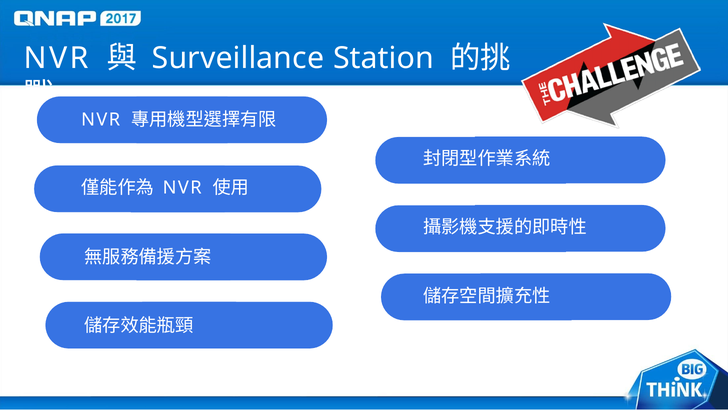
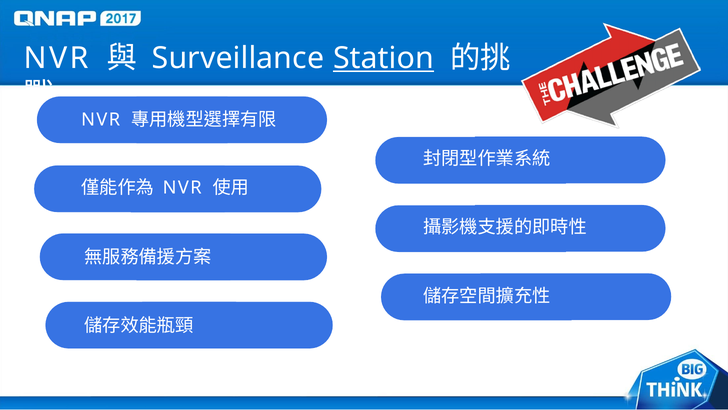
Station underline: none -> present (384, 58)
